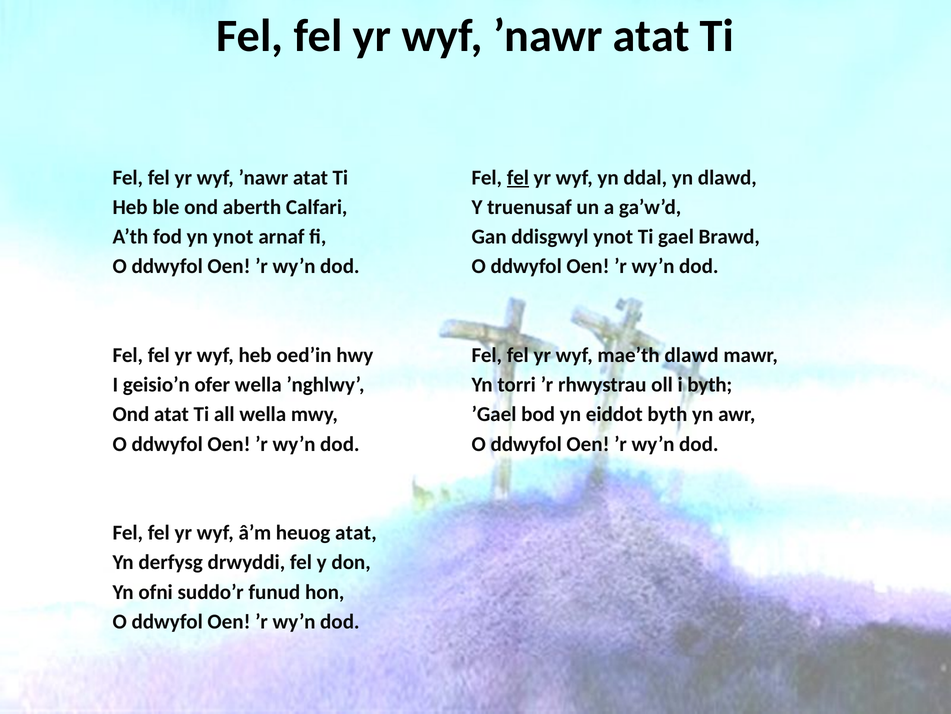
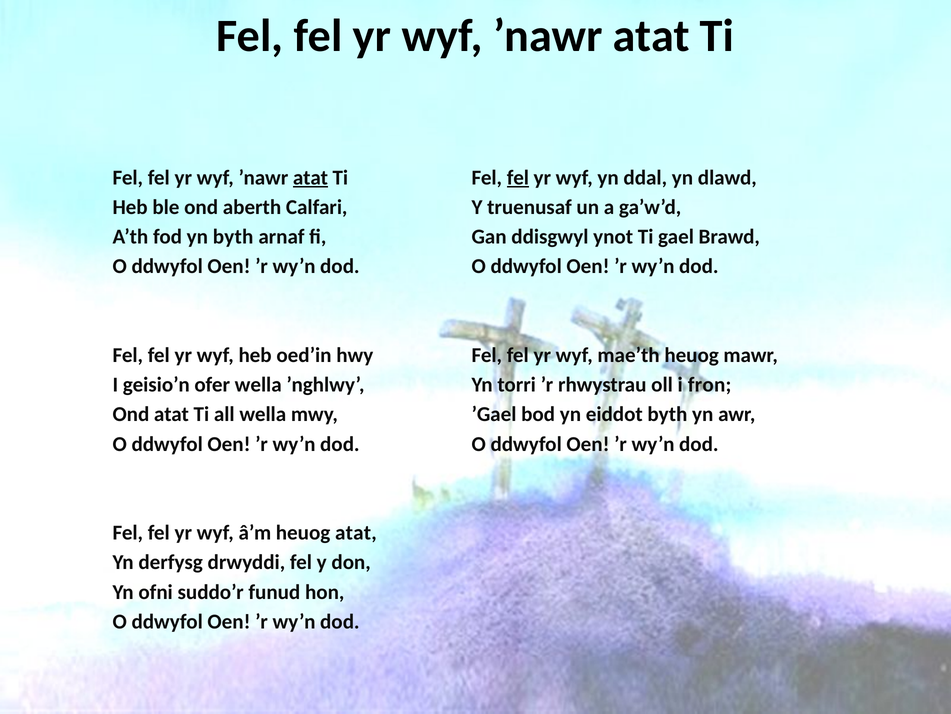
atat underline: none -> present (310, 177)
yn ynot: ynot -> byth (233, 237)
mae’th dlawd: dlawd -> heuog (692, 355)
i byth: byth -> fron (710, 384)
